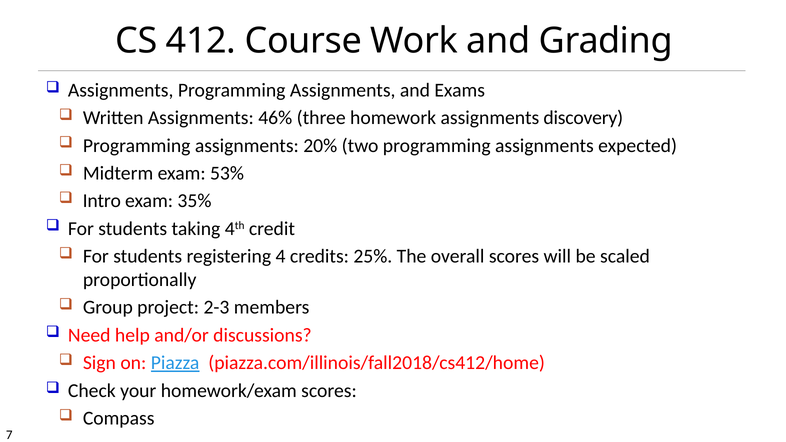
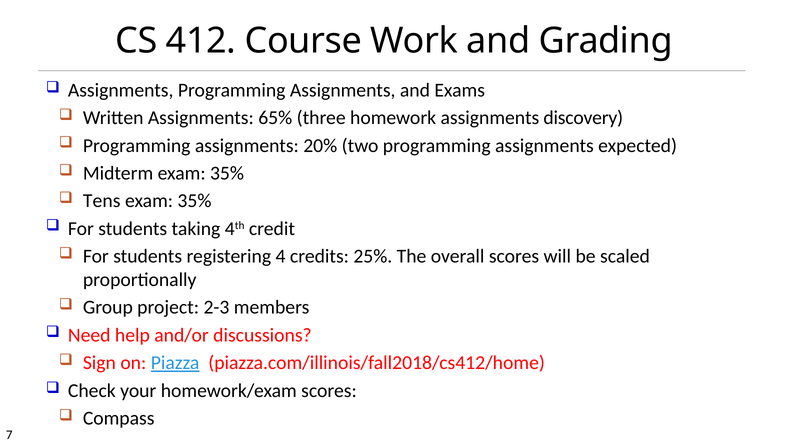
46%: 46% -> 65% (275, 118)
Midterm exam 53%: 53% -> 35% (227, 173)
Intro: Intro -> Tens (102, 201)
